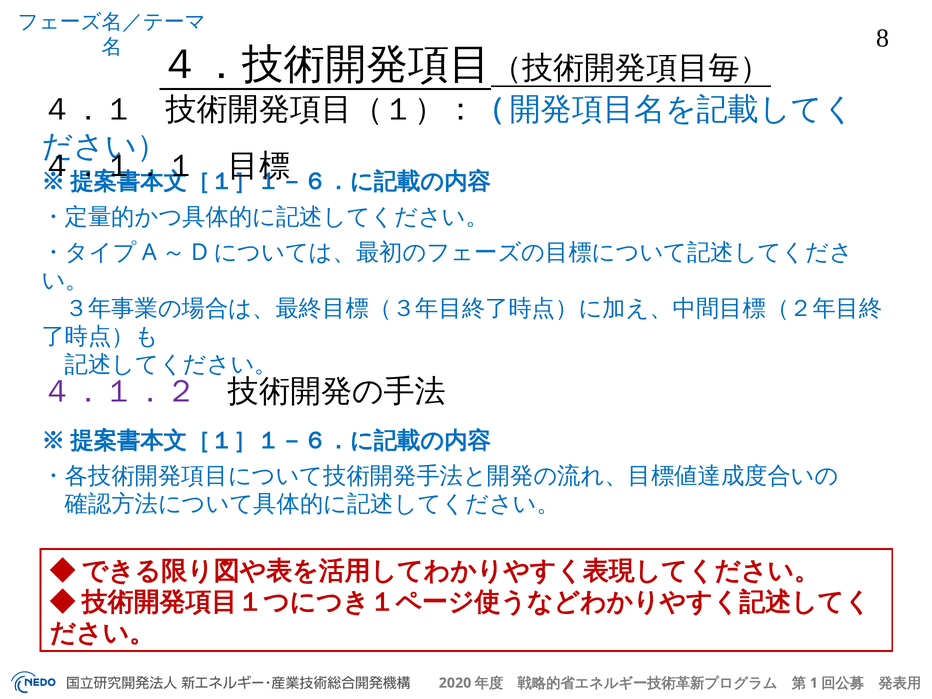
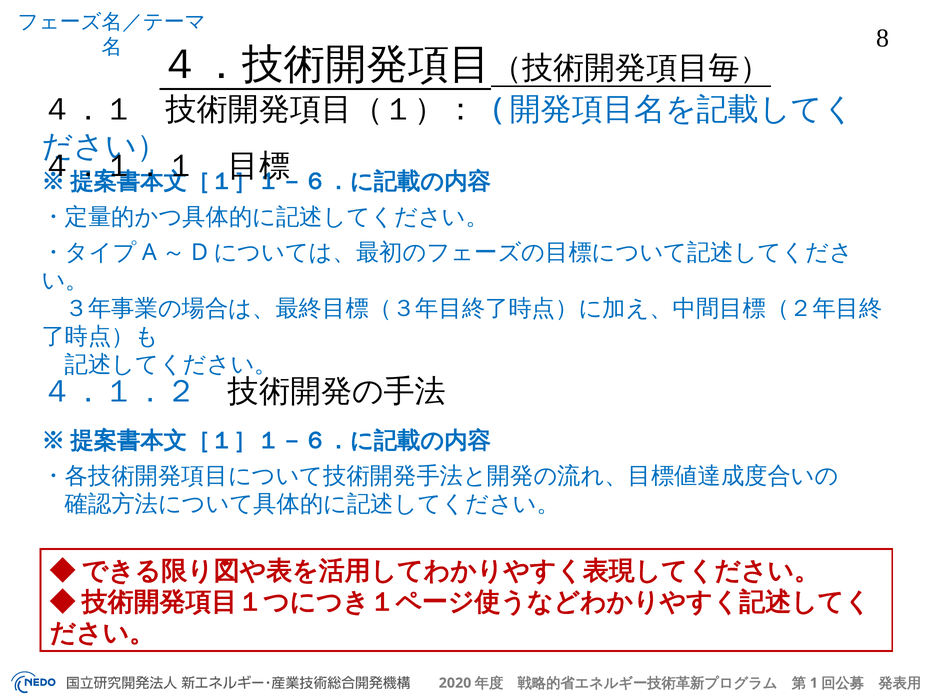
４．１．２ colour: purple -> blue (119, 392)
